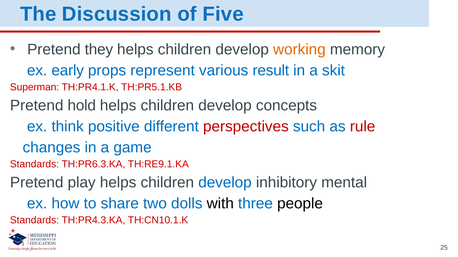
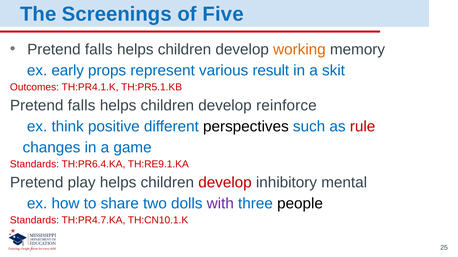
Discussion: Discussion -> Screenings (117, 14)
they: they -> falls (99, 50)
Superman: Superman -> Outcomes (35, 87)
hold: hold -> falls (82, 106)
concepts: concepts -> reinforce (286, 106)
perspectives colour: red -> black (246, 127)
TH:PR6.3.KA: TH:PR6.3.KA -> TH:PR6.4.KA (93, 165)
develop colour: blue -> red (225, 183)
with colour: black -> purple (220, 204)
TH:PR4.3.KA: TH:PR4.3.KA -> TH:PR4.7.KA (93, 221)
